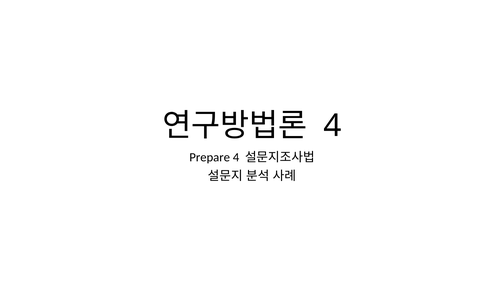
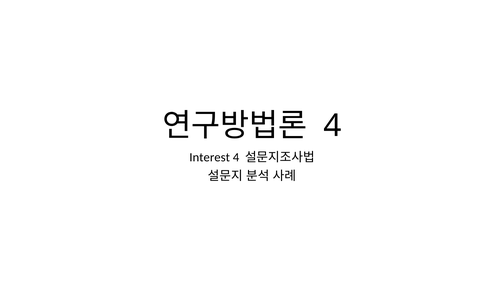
Prepare: Prepare -> Interest (210, 158)
